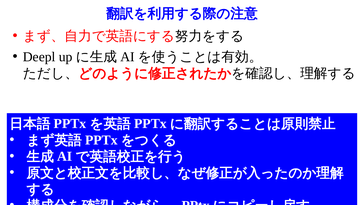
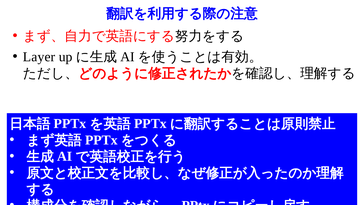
Deepl: Deepl -> Layer (39, 57)
